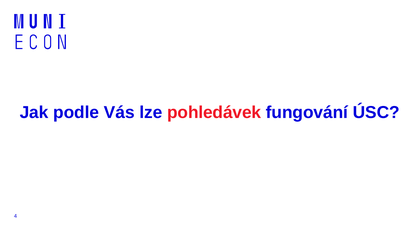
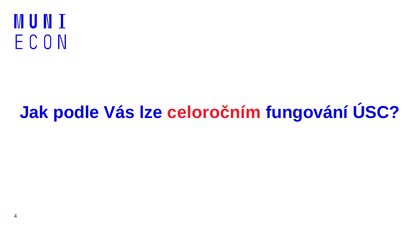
pohledávek: pohledávek -> celoročním (214, 112)
